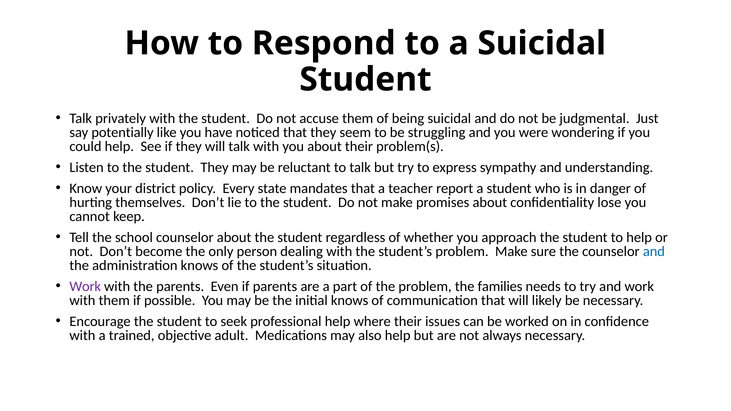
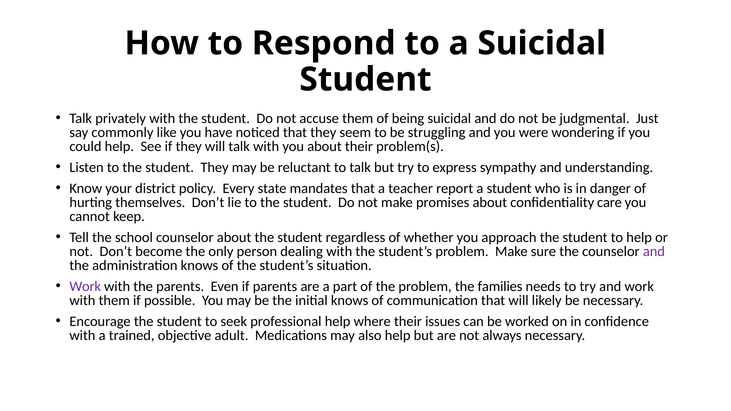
potentially: potentially -> commonly (122, 133)
lose: lose -> care (610, 203)
and colour: blue -> purple (654, 252)
